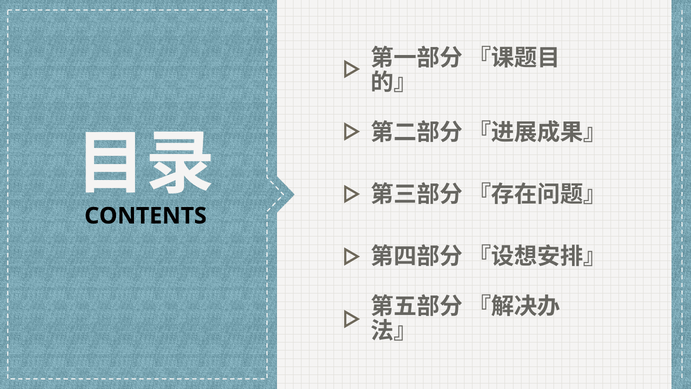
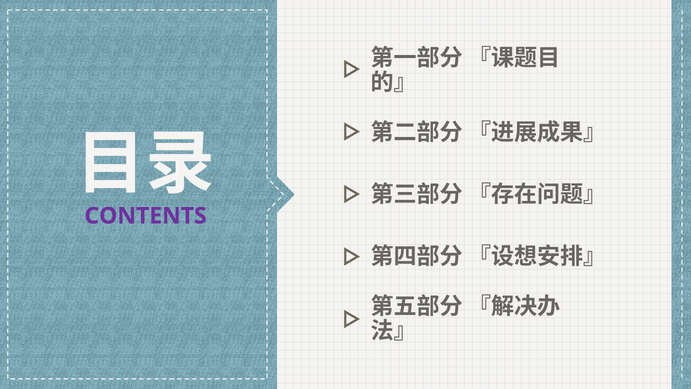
CONTENTS colour: black -> purple (146, 216)
